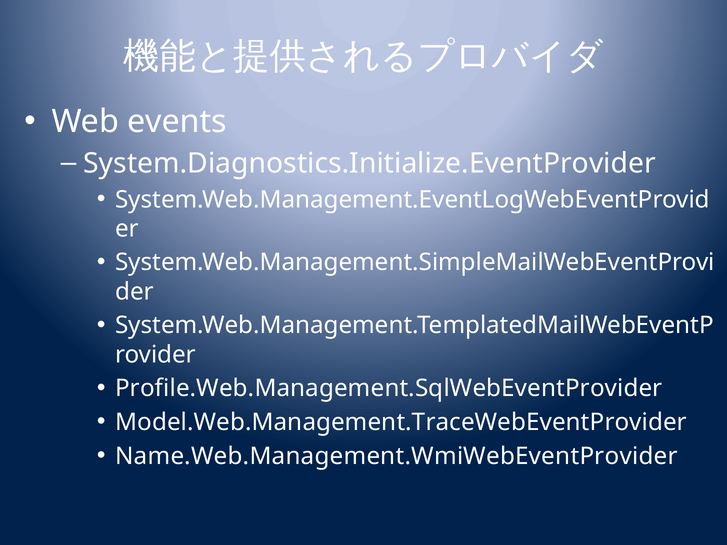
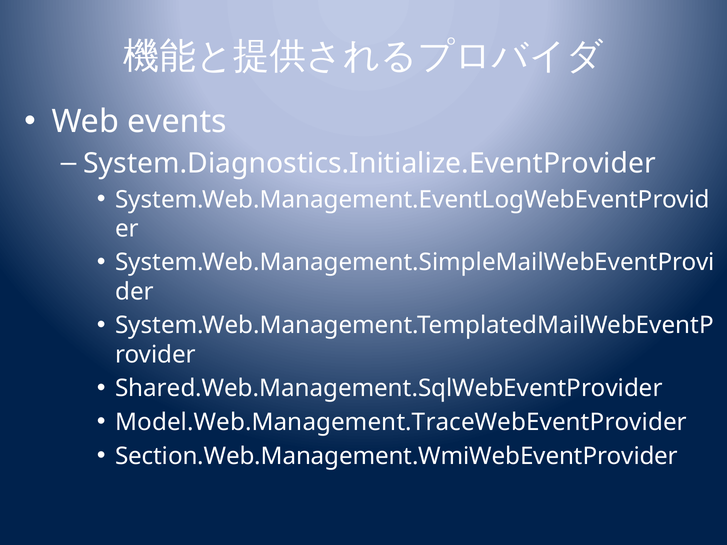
Profile.Web.Management.SqlWebEventProvider: Profile.Web.Management.SqlWebEventProvider -> Shared.Web.Management.SqlWebEventProvider (389, 389)
Name.Web.Management.WmiWebEventProvider: Name.Web.Management.WmiWebEventProvider -> Section.Web.Management.WmiWebEventProvider (397, 456)
